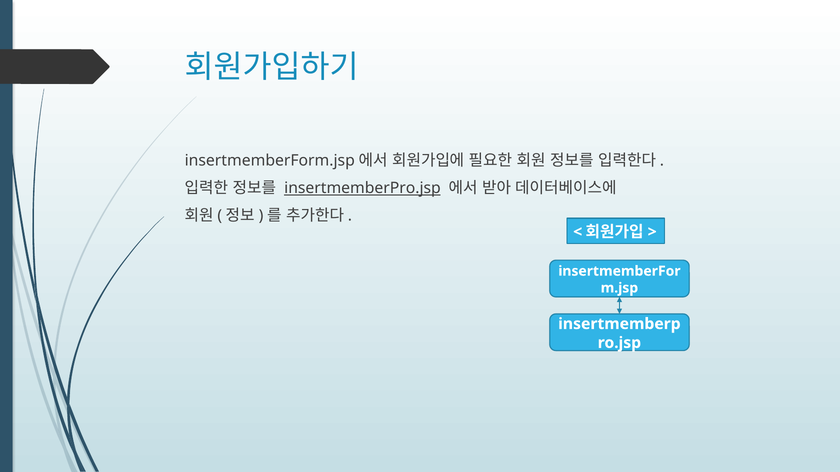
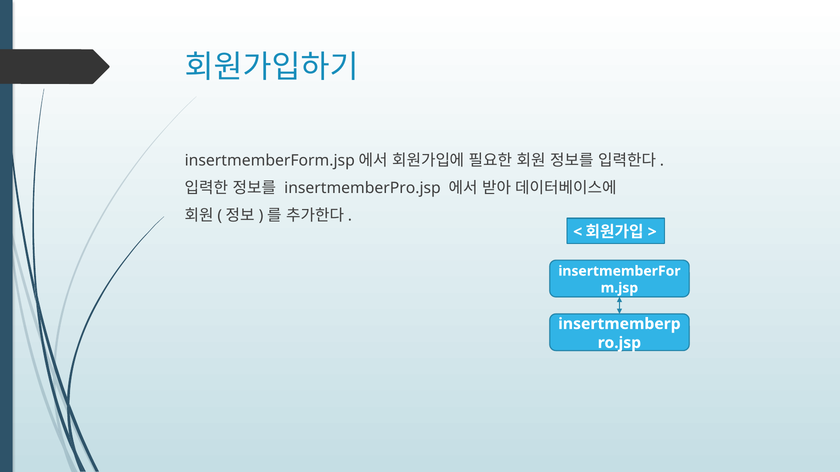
insertmemberPro.jsp underline: present -> none (362, 188)
